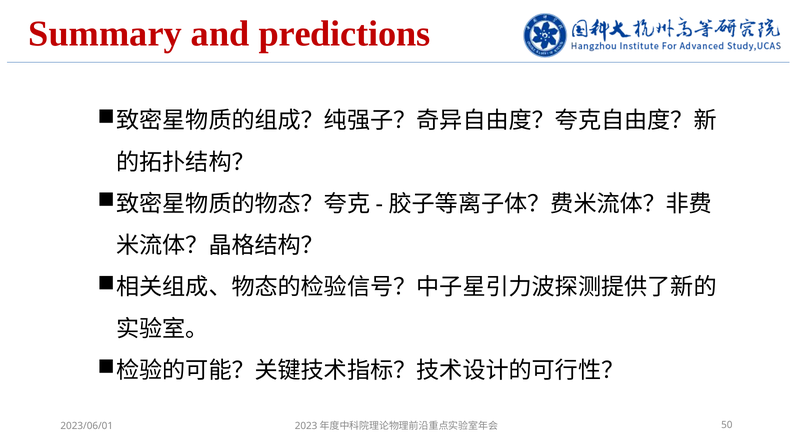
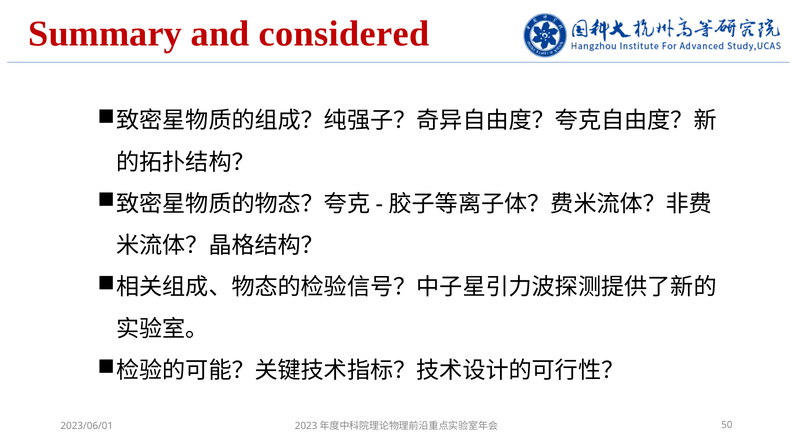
predictions: predictions -> considered (344, 34)
